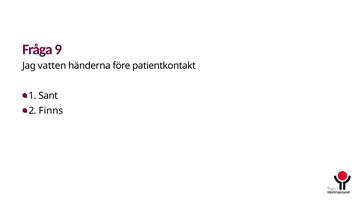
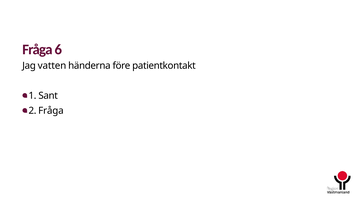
9: 9 -> 6 (58, 49)
2 Finns: Finns -> Fråga (51, 110)
